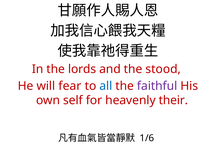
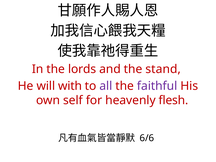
stood: stood -> stand (163, 69)
fear: fear -> with (70, 86)
all colour: blue -> purple (106, 86)
their: their -> flesh (173, 100)
1/6: 1/6 -> 6/6 (147, 138)
